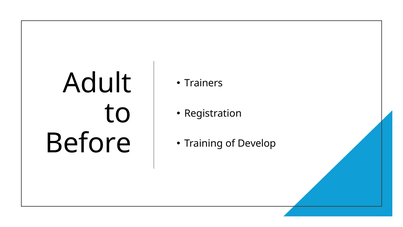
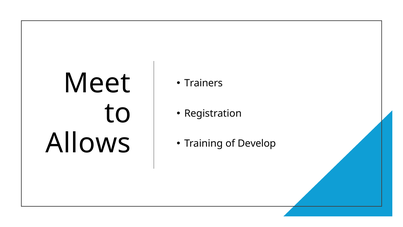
Adult: Adult -> Meet (97, 83)
Before: Before -> Allows (88, 143)
